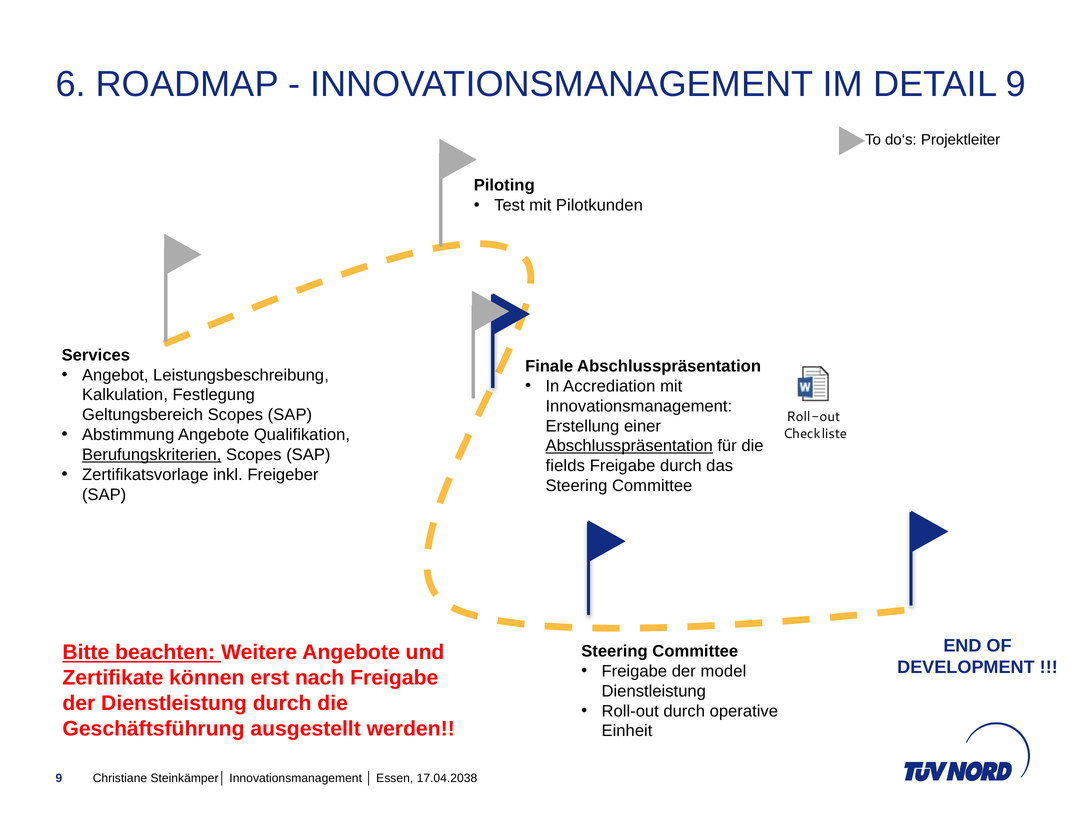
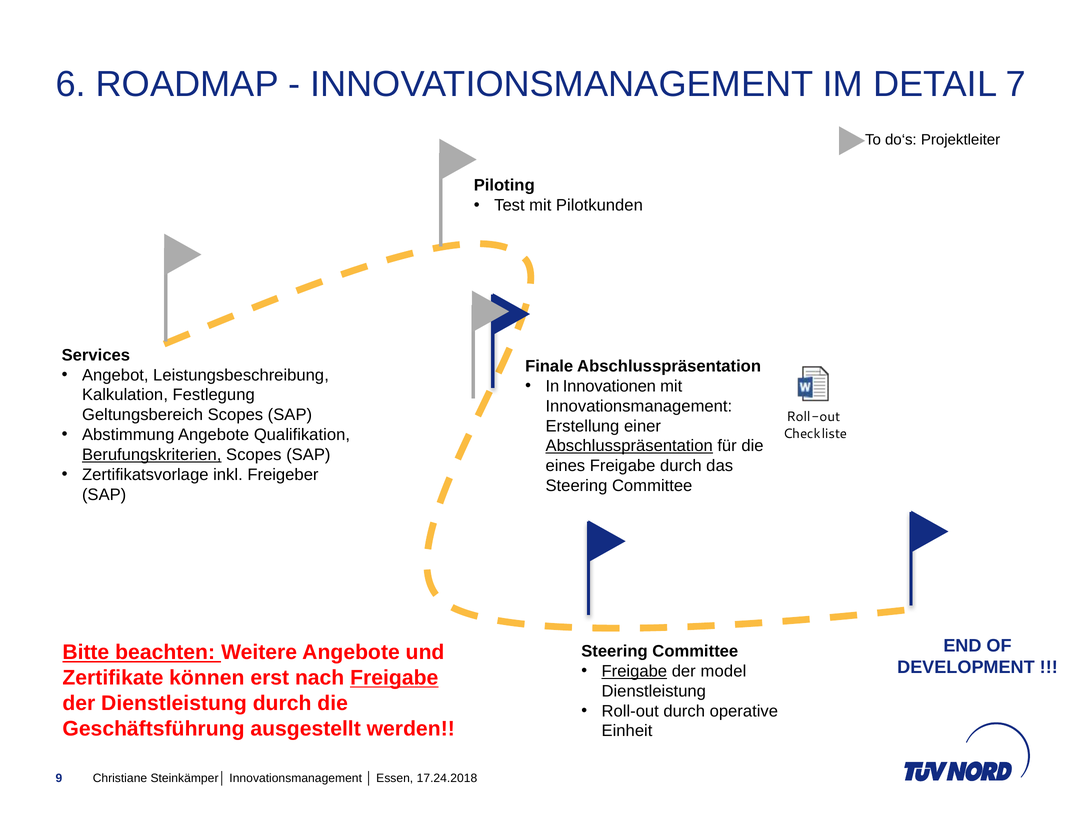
DETAIL 9: 9 -> 7 (1016, 84)
Accrediation: Accrediation -> Innovationen (609, 386)
fields: fields -> eines (565, 466)
Freigabe underline: none -> present (634, 671)
Freigabe underline: none -> present (394, 677)
17.04.2038: 17.04.2038 -> 17.24.2018 (447, 778)
